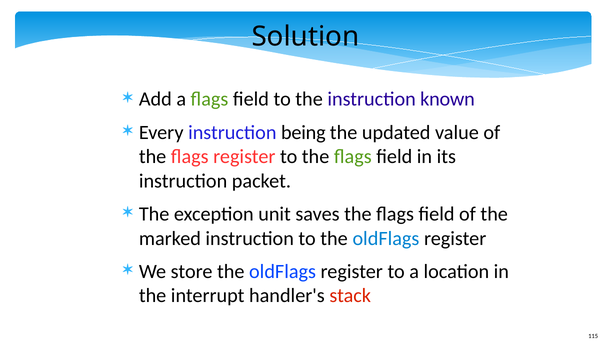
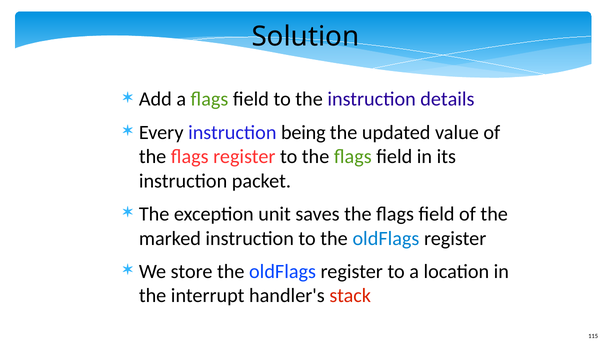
known: known -> details (447, 99)
